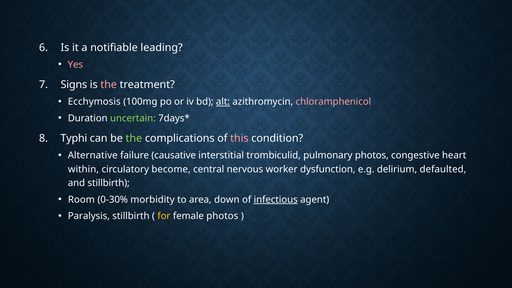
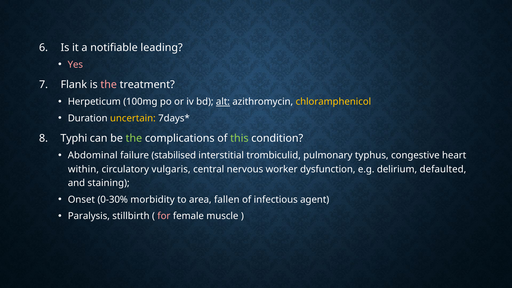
Signs: Signs -> Flank (74, 85)
Ecchymosis: Ecchymosis -> Herpeticum (94, 102)
chloramphenicol colour: pink -> yellow (333, 102)
uncertain colour: light green -> yellow (133, 118)
this colour: pink -> light green (239, 138)
Alternative: Alternative -> Abdominal (93, 155)
causative: causative -> stabilised (174, 155)
pulmonary photos: photos -> typhus (372, 155)
become: become -> vulgaris (171, 169)
and stillbirth: stillbirth -> staining (109, 183)
Room: Room -> Onset (81, 200)
down: down -> fallen (227, 200)
infectious underline: present -> none (276, 200)
for colour: yellow -> pink (164, 216)
female photos: photos -> muscle (222, 216)
